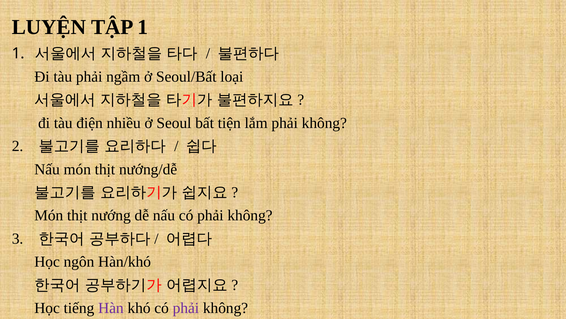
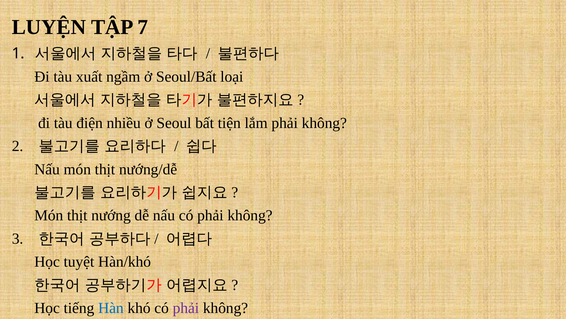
TẬP 1: 1 -> 7 (143, 27)
tàu phải: phải -> xuất (89, 77)
ngôn: ngôn -> tuyệt (79, 261)
Hàn colour: purple -> blue (111, 308)
